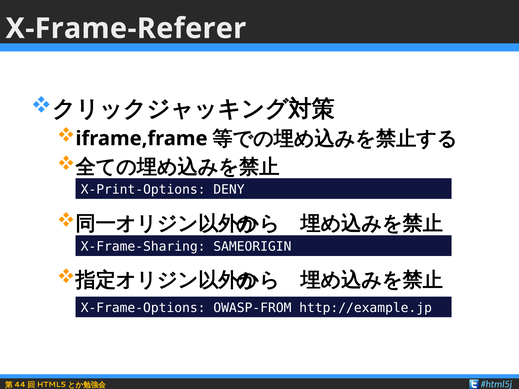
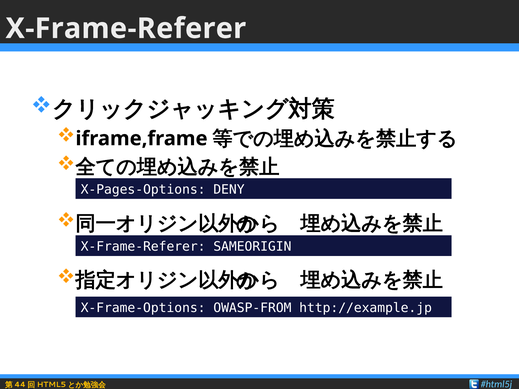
X-Print-Options: X-Print-Options -> X-Pages-Options (143, 190)
X-Frame-Sharing: X-Frame-Sharing -> X-Frame-Referer (143, 247)
